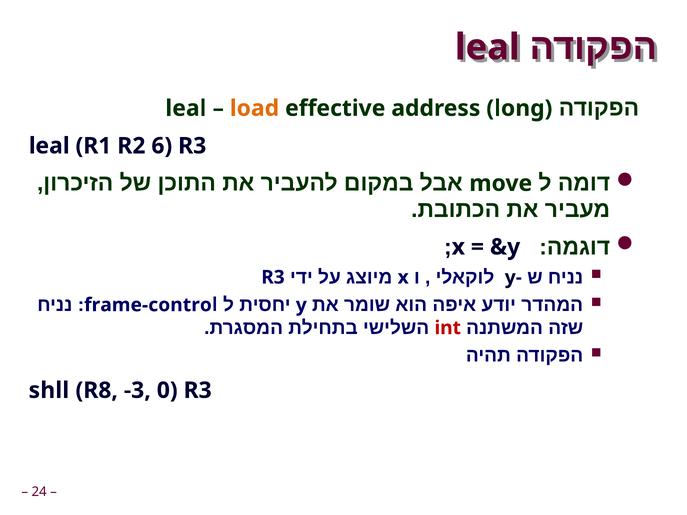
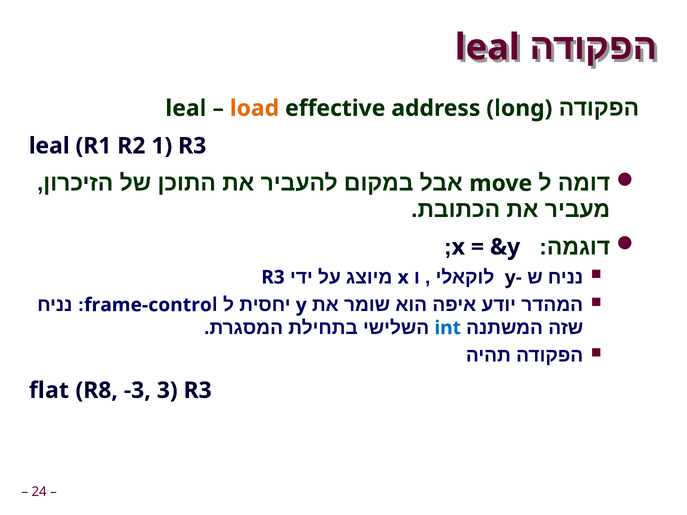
6: 6 -> 1 (162, 146)
int colour: red -> blue (448, 328)
shll: shll -> flat (49, 391)
0: 0 -> 3 (167, 391)
